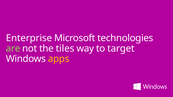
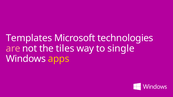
Enterprise: Enterprise -> Templates (29, 38)
are colour: light green -> pink (13, 49)
target: target -> single (121, 49)
